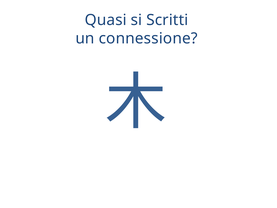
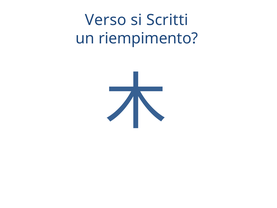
Quasi: Quasi -> Verso (106, 20)
connessione: connessione -> riempimento (148, 38)
